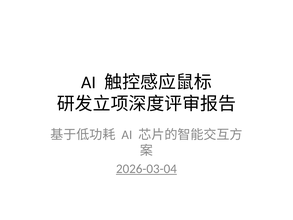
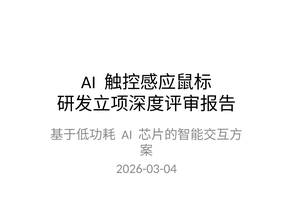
2026-03-04 underline: present -> none (146, 169)
